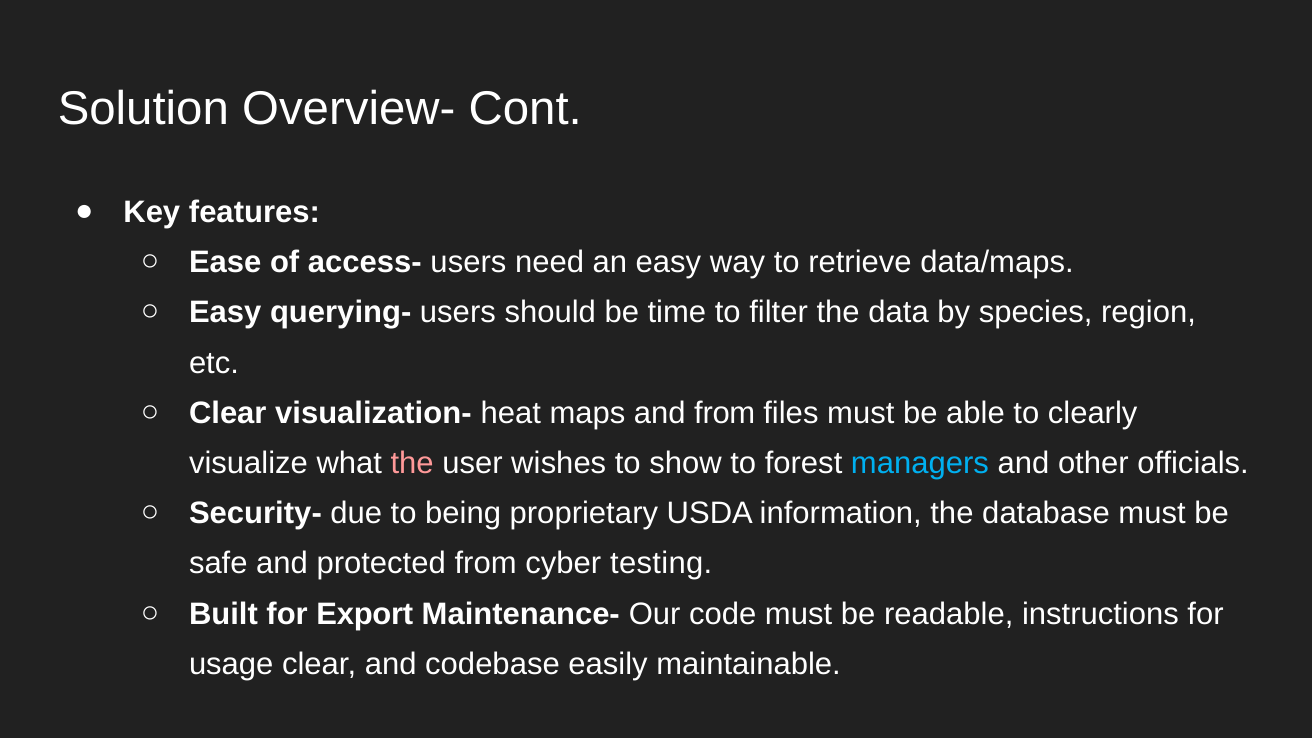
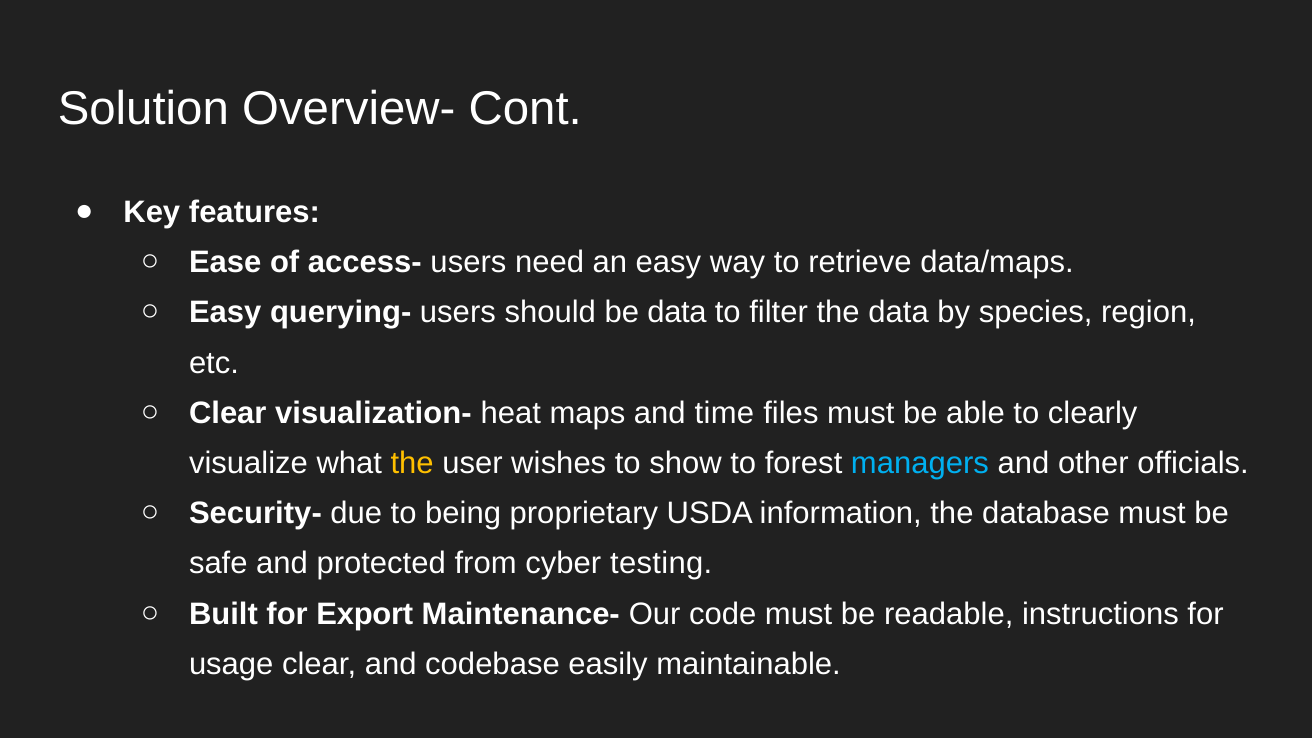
be time: time -> data (677, 313)
and from: from -> time (724, 413)
the colour: pink -> yellow (412, 463)
